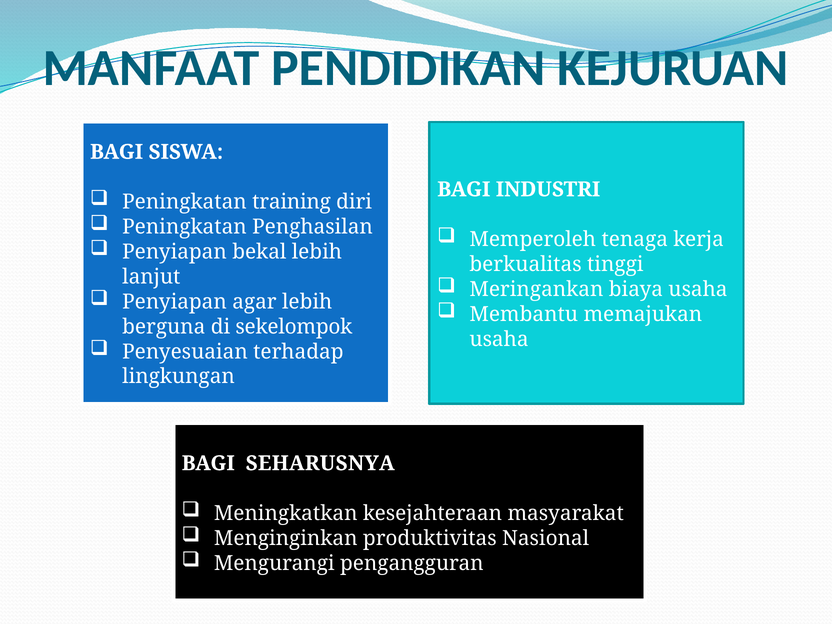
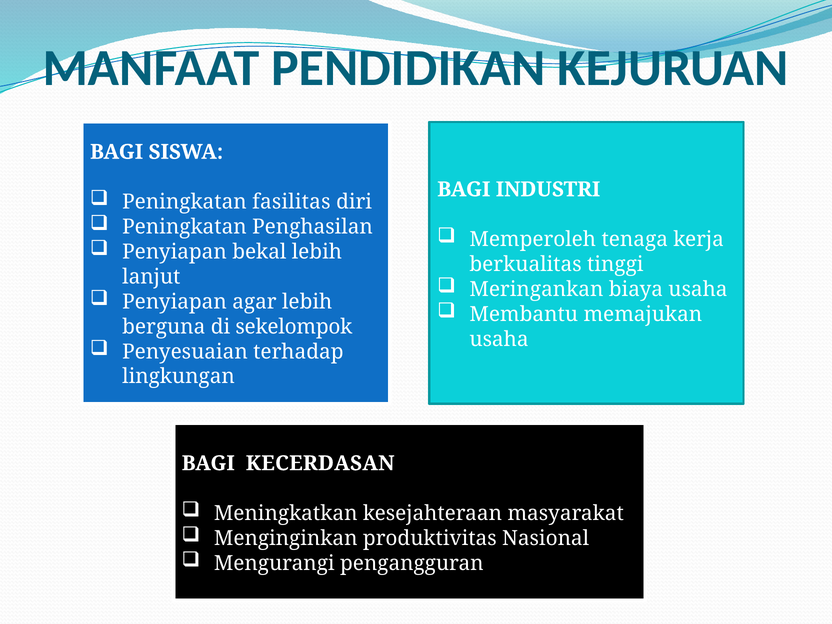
training: training -> fasilitas (291, 202)
SEHARUSNYA: SEHARUSNYA -> KECERDASAN (320, 463)
